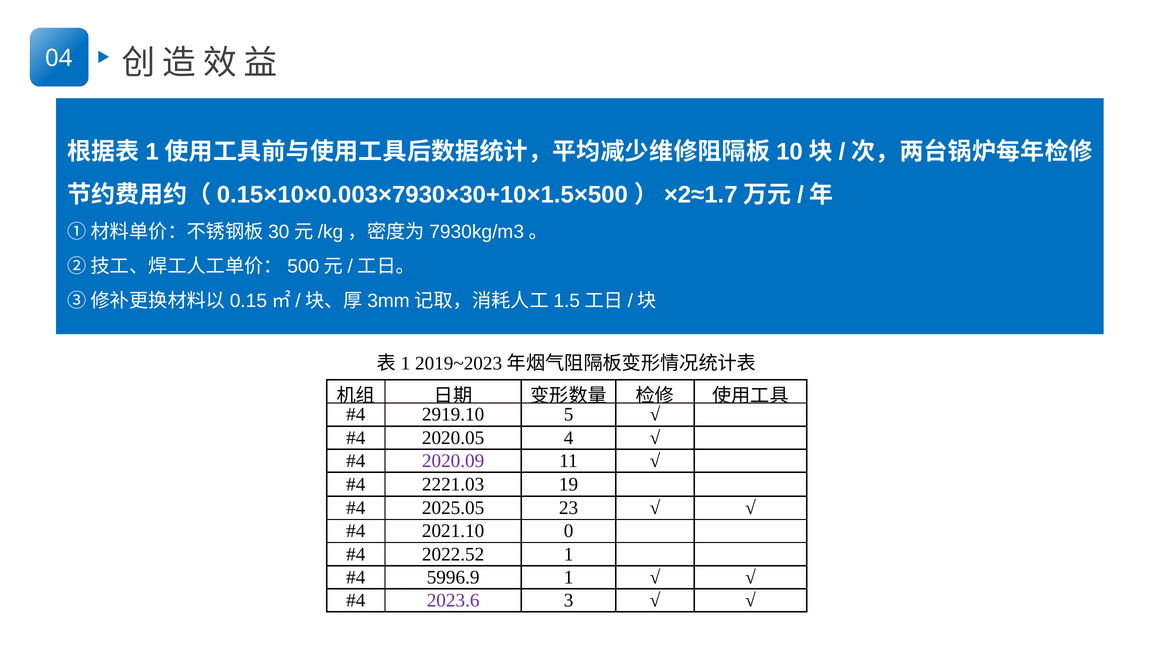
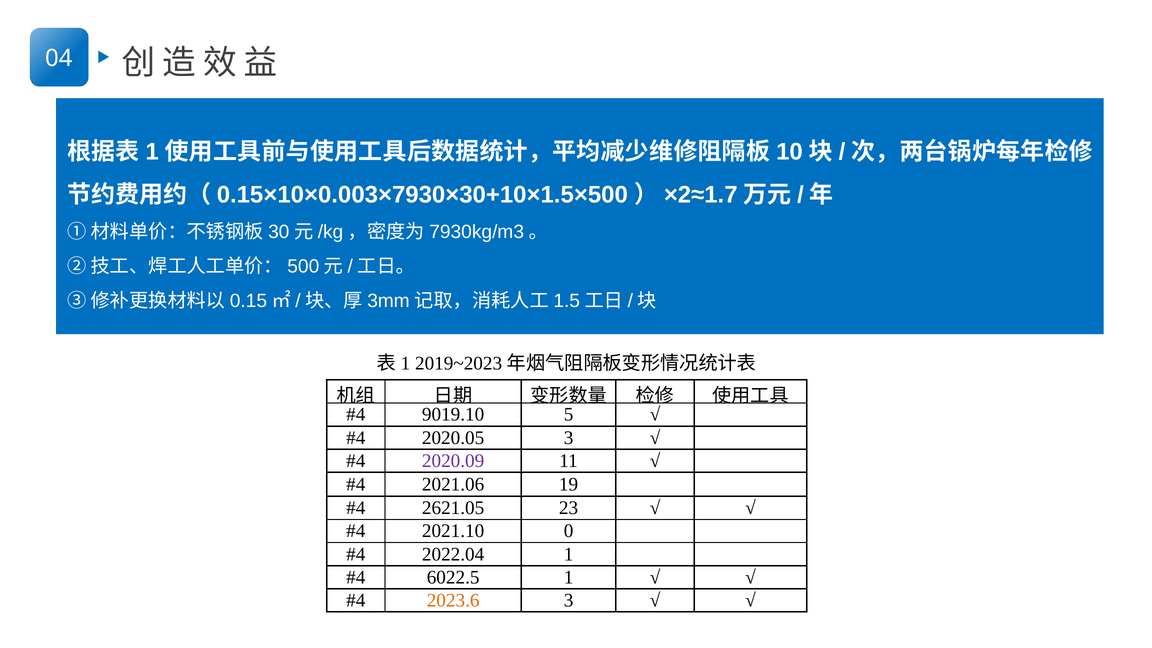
2919.10: 2919.10 -> 9019.10 (453, 415)
2020.05 4: 4 -> 3 (569, 438)
2221.03: 2221.03 -> 2021.06 (453, 484)
2025.05: 2025.05 -> 2621.05 (453, 508)
2022.52: 2022.52 -> 2022.04 (453, 554)
5996.9: 5996.9 -> 6022.5 (453, 577)
2023.6 colour: purple -> orange (453, 600)
